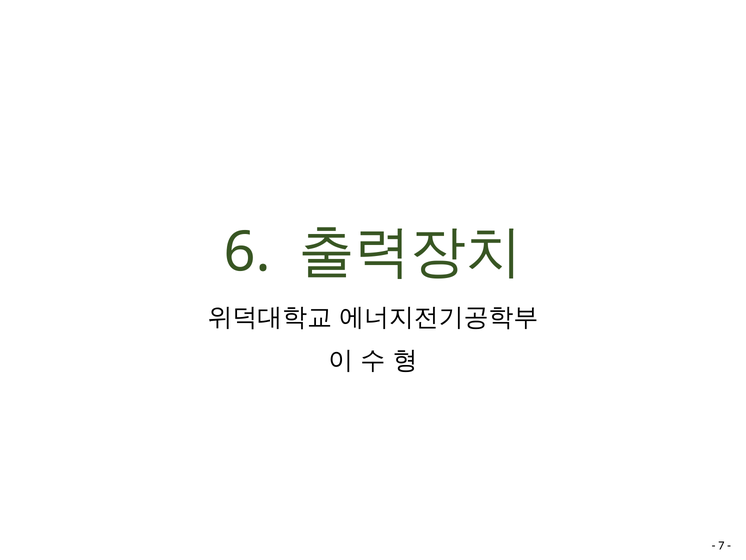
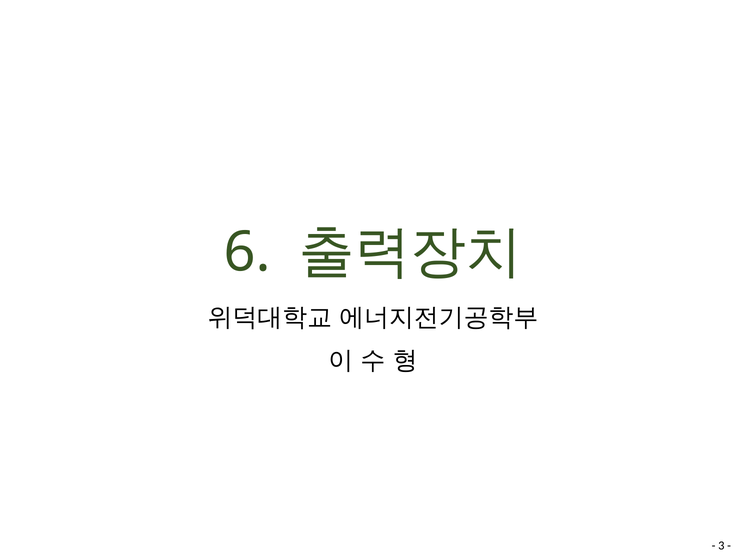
7: 7 -> 3 (721, 545)
